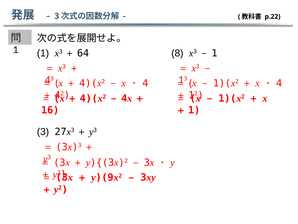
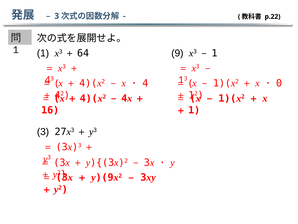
8: 8 -> 9 (177, 53)
4: 4 -> 0 (279, 83)
